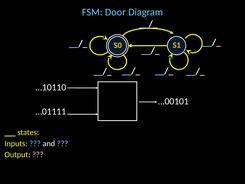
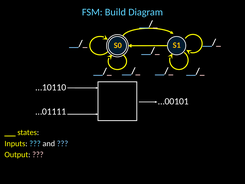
Door: Door -> Build (115, 12)
